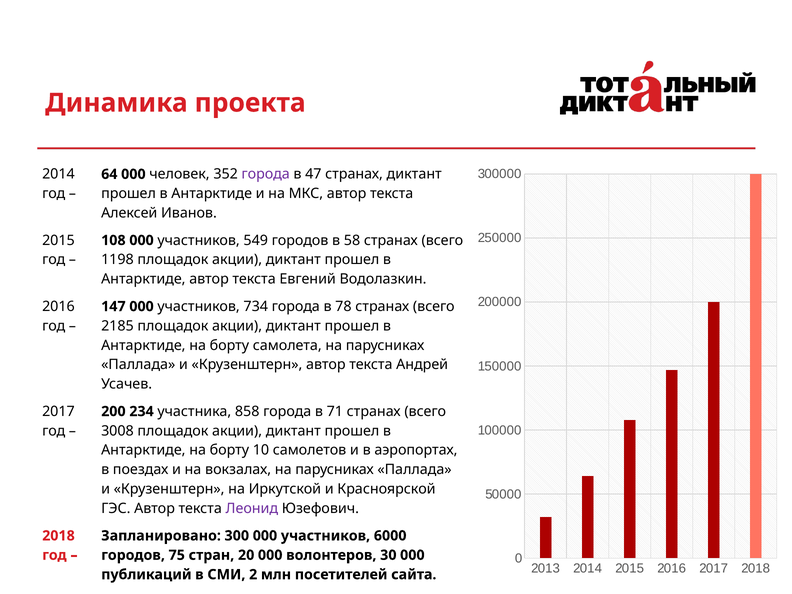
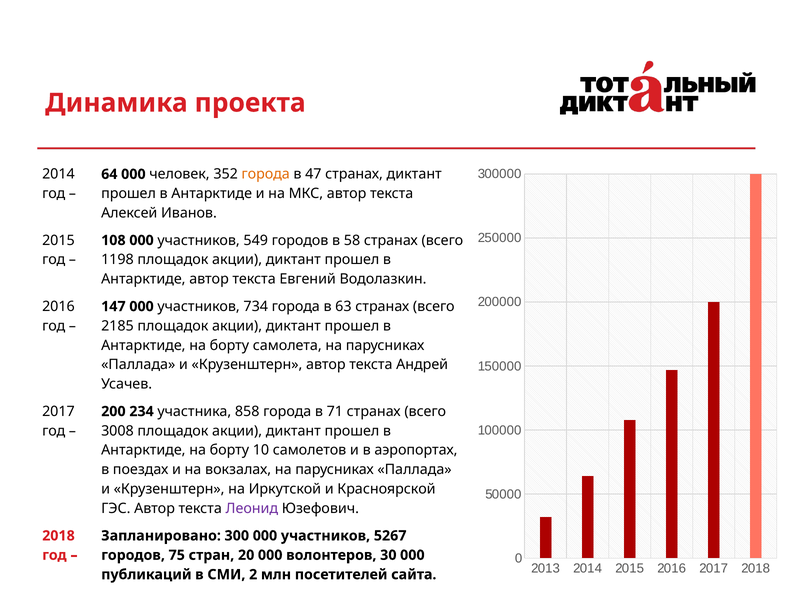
города colour: purple -> orange (266, 174)
78: 78 -> 63 (343, 306)
6000: 6000 -> 5267 (390, 536)
